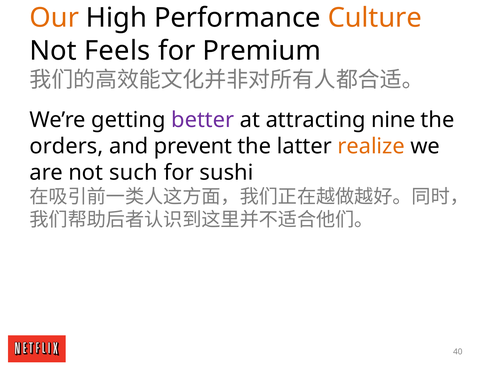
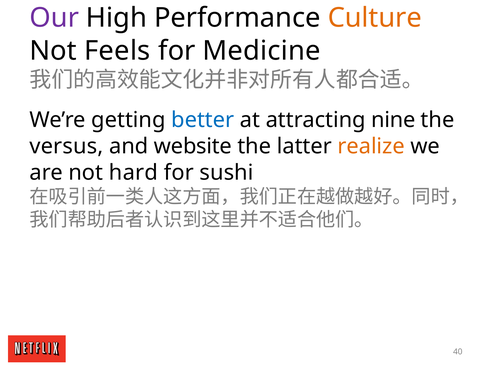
Our colour: orange -> purple (54, 18)
Premium: Premium -> Medicine (262, 51)
better colour: purple -> blue (203, 120)
orders: orders -> versus (66, 146)
prevent: prevent -> website (193, 146)
such: such -> hard (133, 173)
